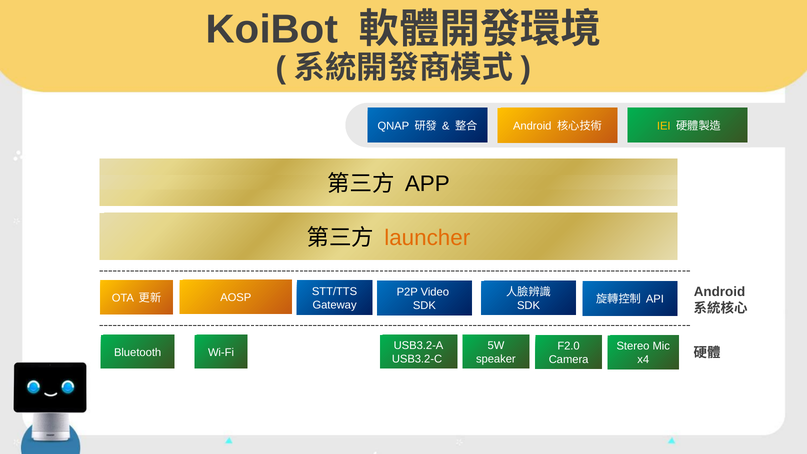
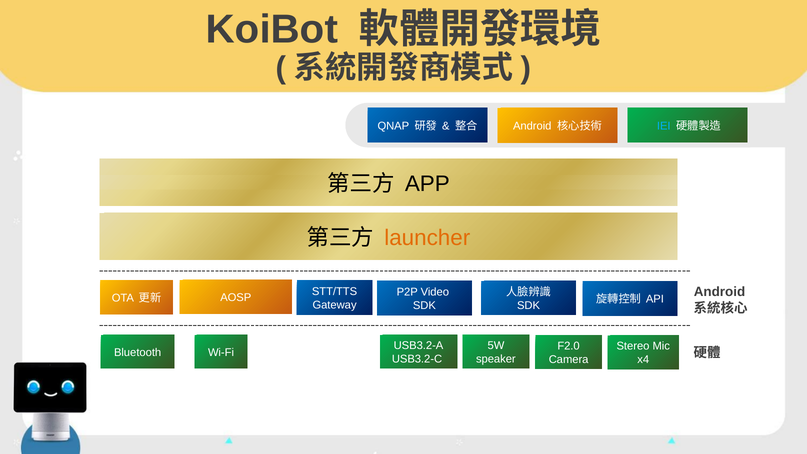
IEI colour: yellow -> light blue (664, 126)
